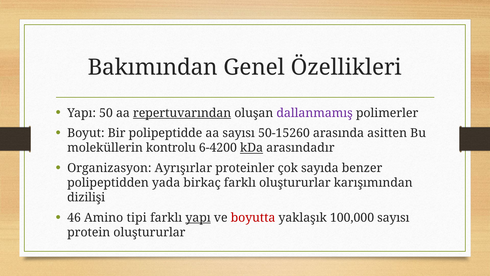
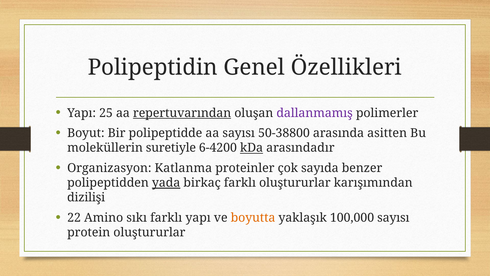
Bakımından: Bakımından -> Polipeptidin (153, 67)
50: 50 -> 25 (106, 113)
50-15260: 50-15260 -> 50-38800 (284, 133)
kontrolu: kontrolu -> suretiyle (171, 148)
Ayrışırlar: Ayrışırlar -> Katlanma (183, 168)
yada underline: none -> present (166, 183)
46: 46 -> 22 (74, 218)
tipi: tipi -> sıkı (137, 218)
yapı underline: present -> none (198, 218)
boyutta colour: red -> orange (253, 218)
